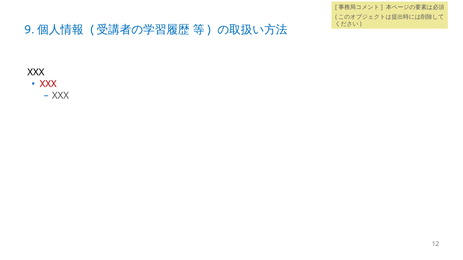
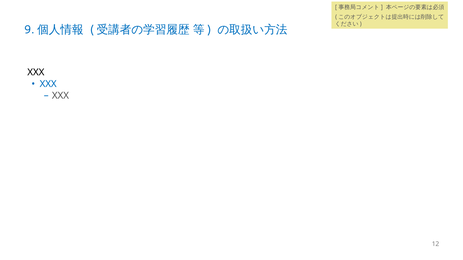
XXX colour: red -> blue (48, 84)
